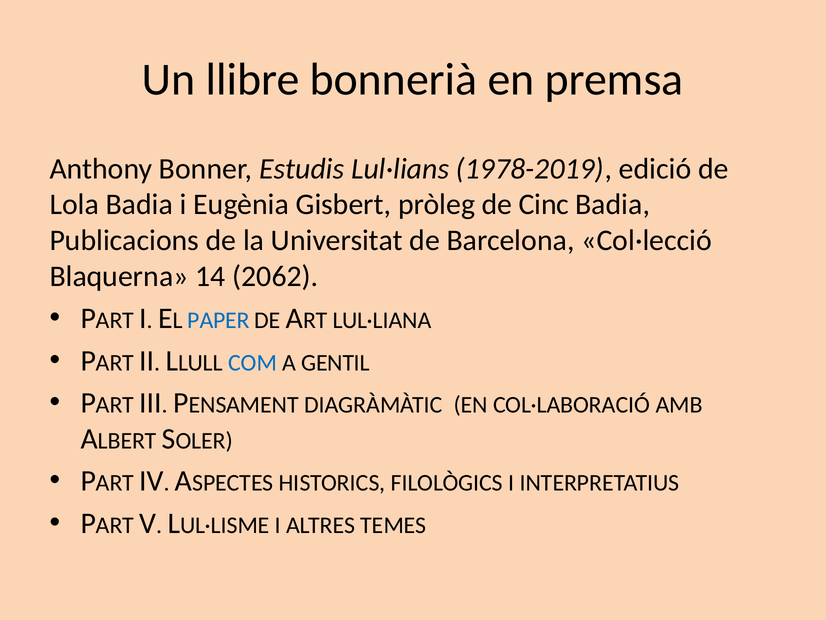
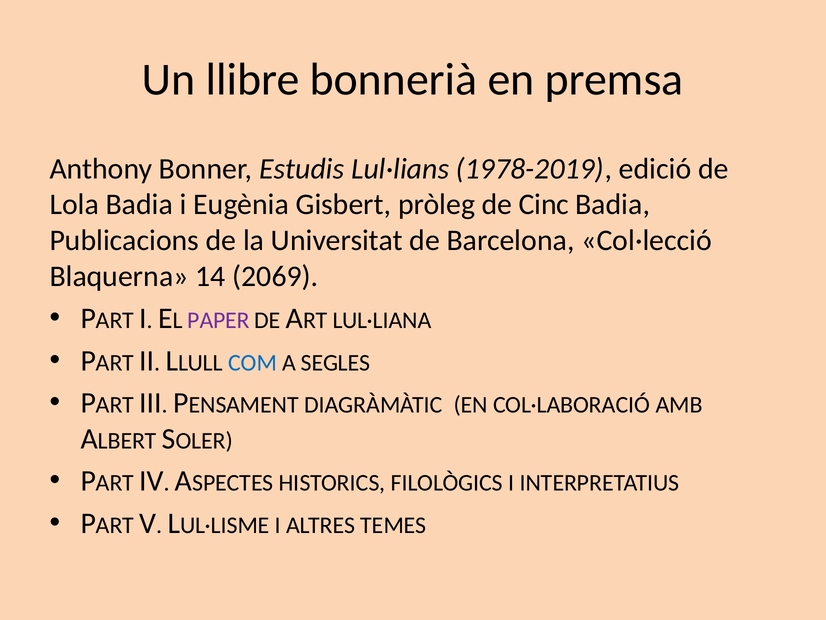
2062: 2062 -> 2069 (275, 276)
PAPER colour: blue -> purple (218, 320)
GENTIL: GENTIL -> SEGLES (336, 362)
